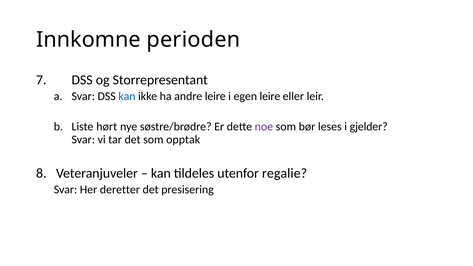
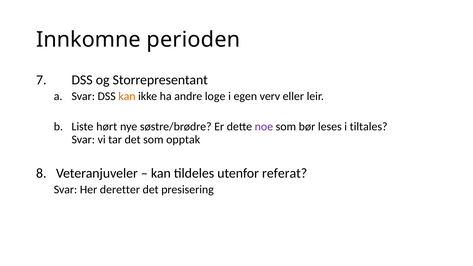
kan colour: blue -> orange (127, 96)
andre leire: leire -> loge (215, 96)
egen leire: leire -> verv (270, 96)
gjelder: gjelder -> tiltales (369, 127)
regalie: regalie -> referat (285, 173)
